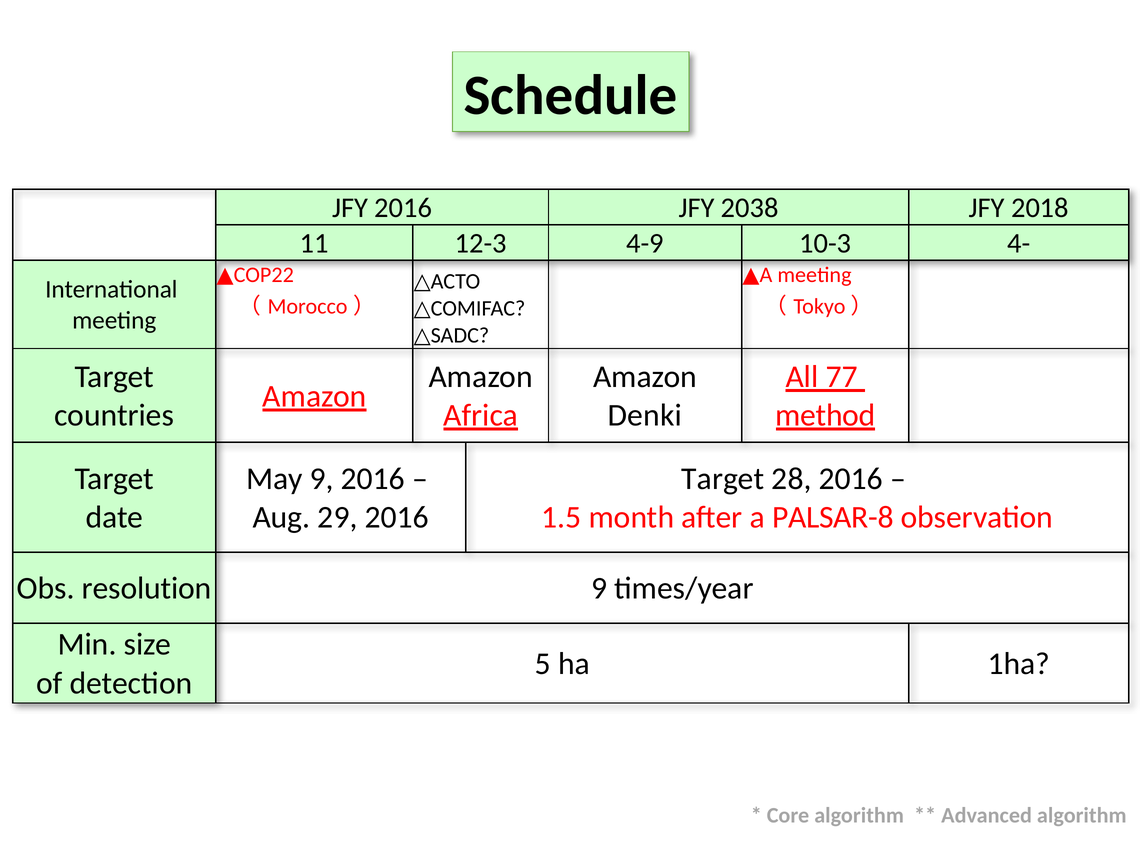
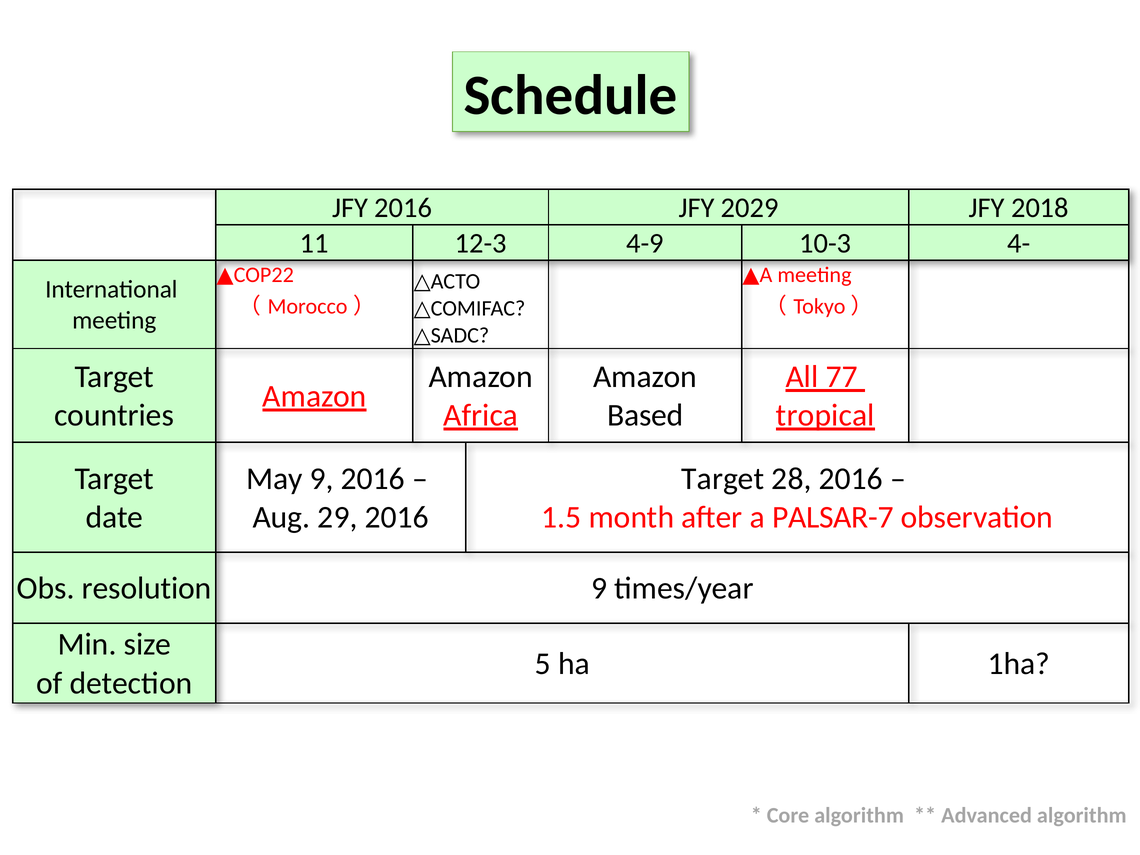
2038: 2038 -> 2029 (750, 208)
Denki: Denki -> Based (645, 416)
method: method -> tropical (825, 416)
PALSAR-8: PALSAR-8 -> PALSAR-7 (833, 517)
